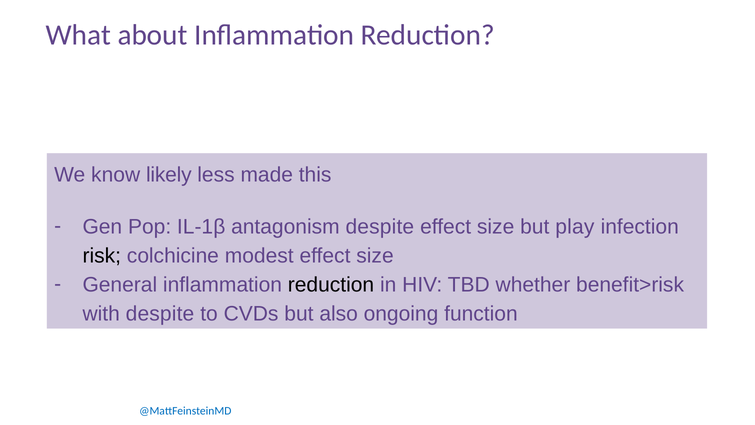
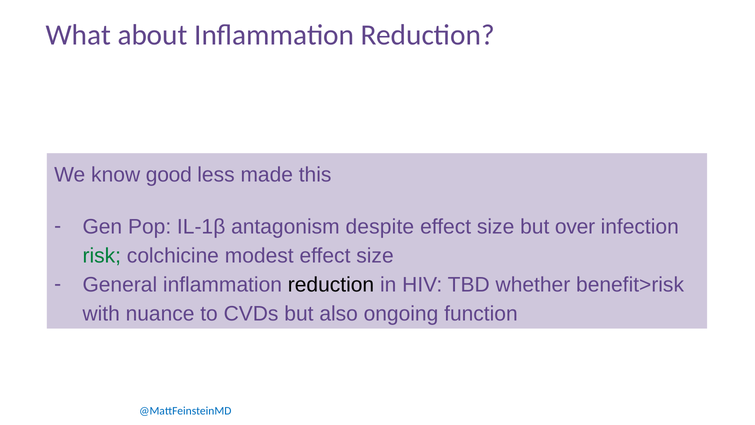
likely: likely -> good (169, 175)
play: play -> over (575, 227)
risk colour: black -> green (102, 256)
with despite: despite -> nuance (160, 314)
